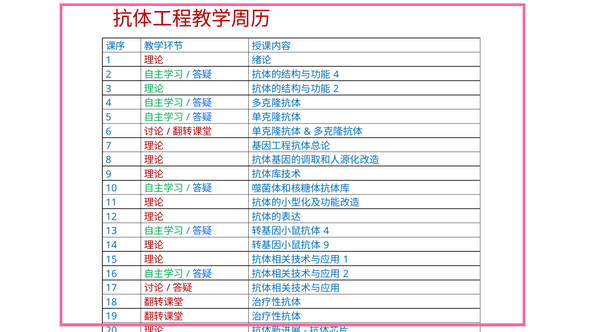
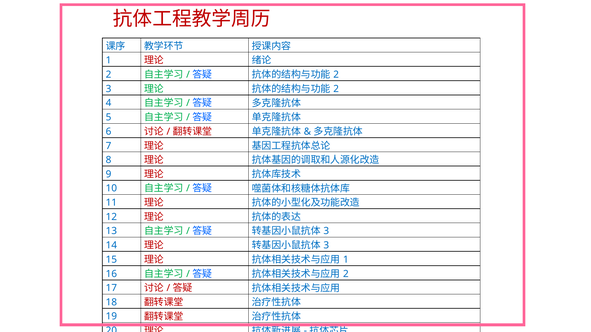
4: 4 -> 2 (336, 75)
4: 4 -> 3 (326, 231)
9: 9 -> 3 (326, 246)
